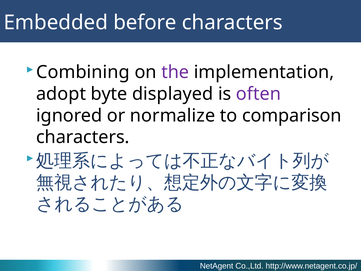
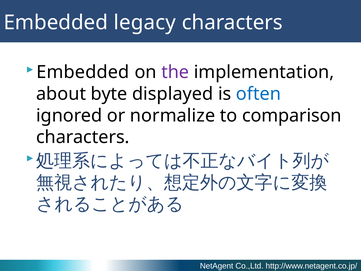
before: before -> legacy (145, 23)
Combining: Combining -> Embedded (83, 72)
adopt: adopt -> about (61, 94)
often colour: purple -> blue (258, 94)
